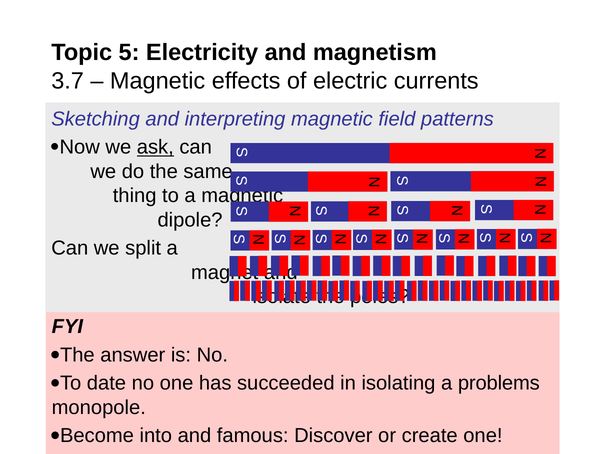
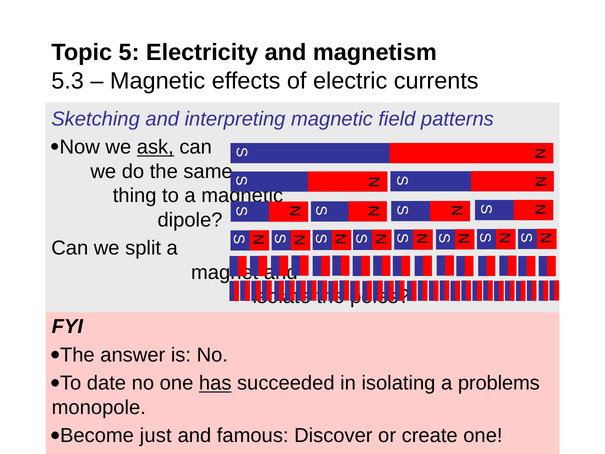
3.7: 3.7 -> 5.3 (68, 81)
has underline: none -> present (215, 383)
into: into -> just (156, 436)
